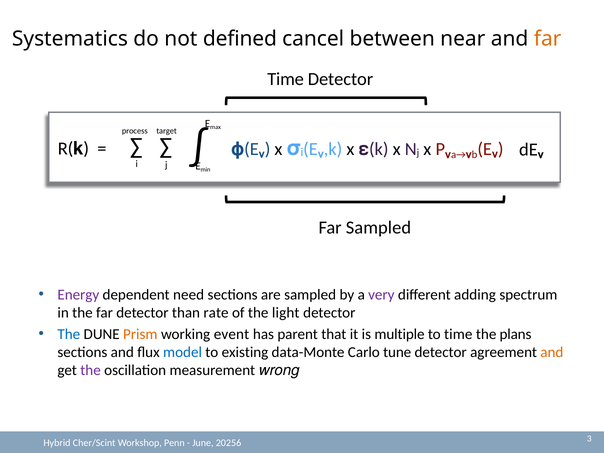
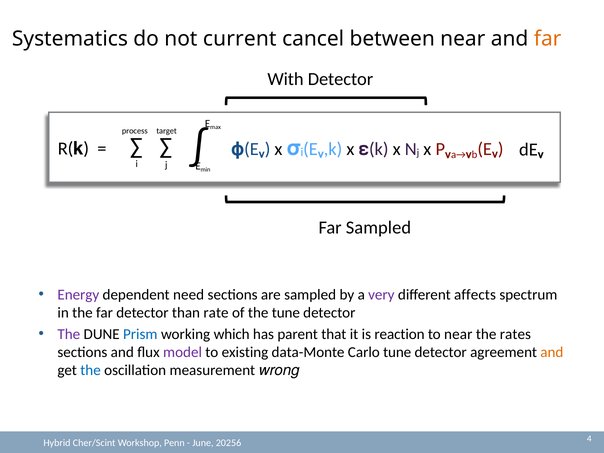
defined: defined -> current (240, 39)
Time: Time -> With (286, 79)
adding: adding -> affects (475, 295)
the light: light -> tune (286, 313)
The colour: blue -> purple (69, 334)
Prism colour: orange -> blue (140, 334)
event: event -> which (232, 334)
multiple: multiple -> reaction (399, 334)
to time: time -> near (458, 334)
plans: plans -> rates (515, 334)
model colour: blue -> purple (183, 352)
the colour: purple -> blue (91, 370)
3: 3 -> 4 (589, 439)
